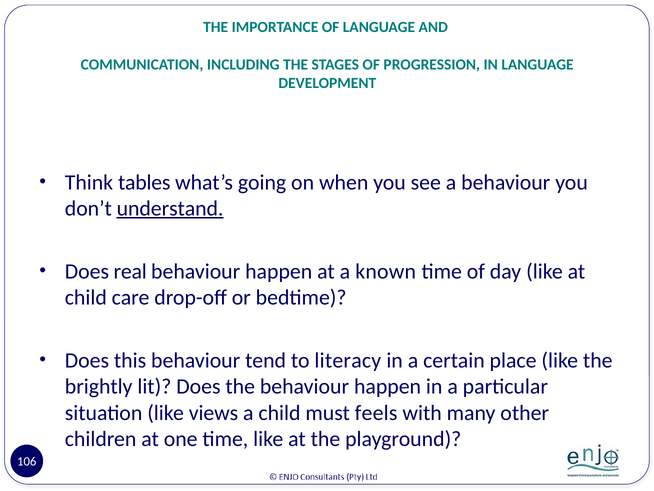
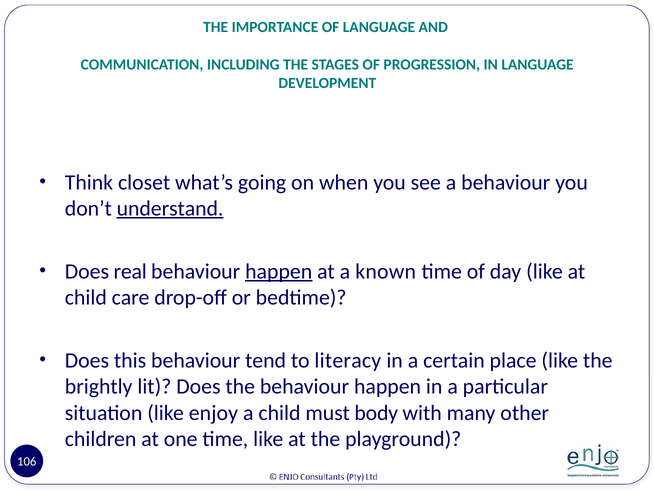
tables: tables -> closet (144, 182)
happen underline: none -> present (279, 271)
views: views -> enjoy (213, 413)
feels: feels -> body (376, 413)
